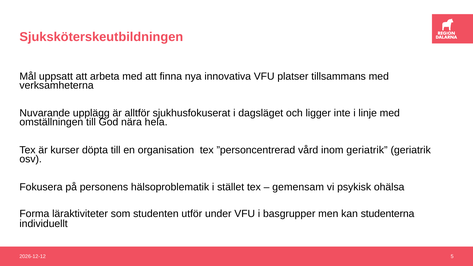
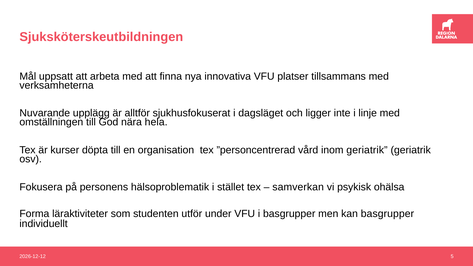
gemensam: gemensam -> samverkan (298, 187)
kan studenterna: studenterna -> basgrupper (387, 214)
